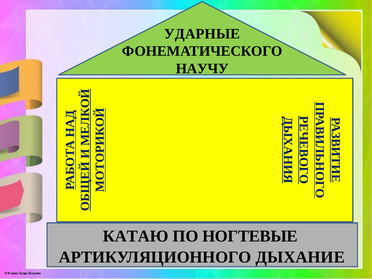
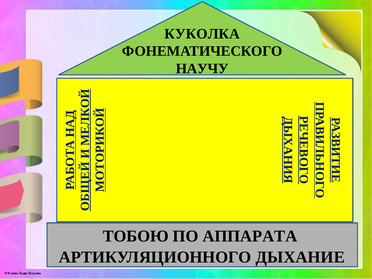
УДАРНЫЕ: УДАРНЫЕ -> КУКОЛКА (202, 34)
КАТАЮ: КАТАЮ -> ТОБОЮ (136, 236)
НОГТЕВЫЕ: НОГТЕВЫЕ -> АППАРАТА (250, 236)
